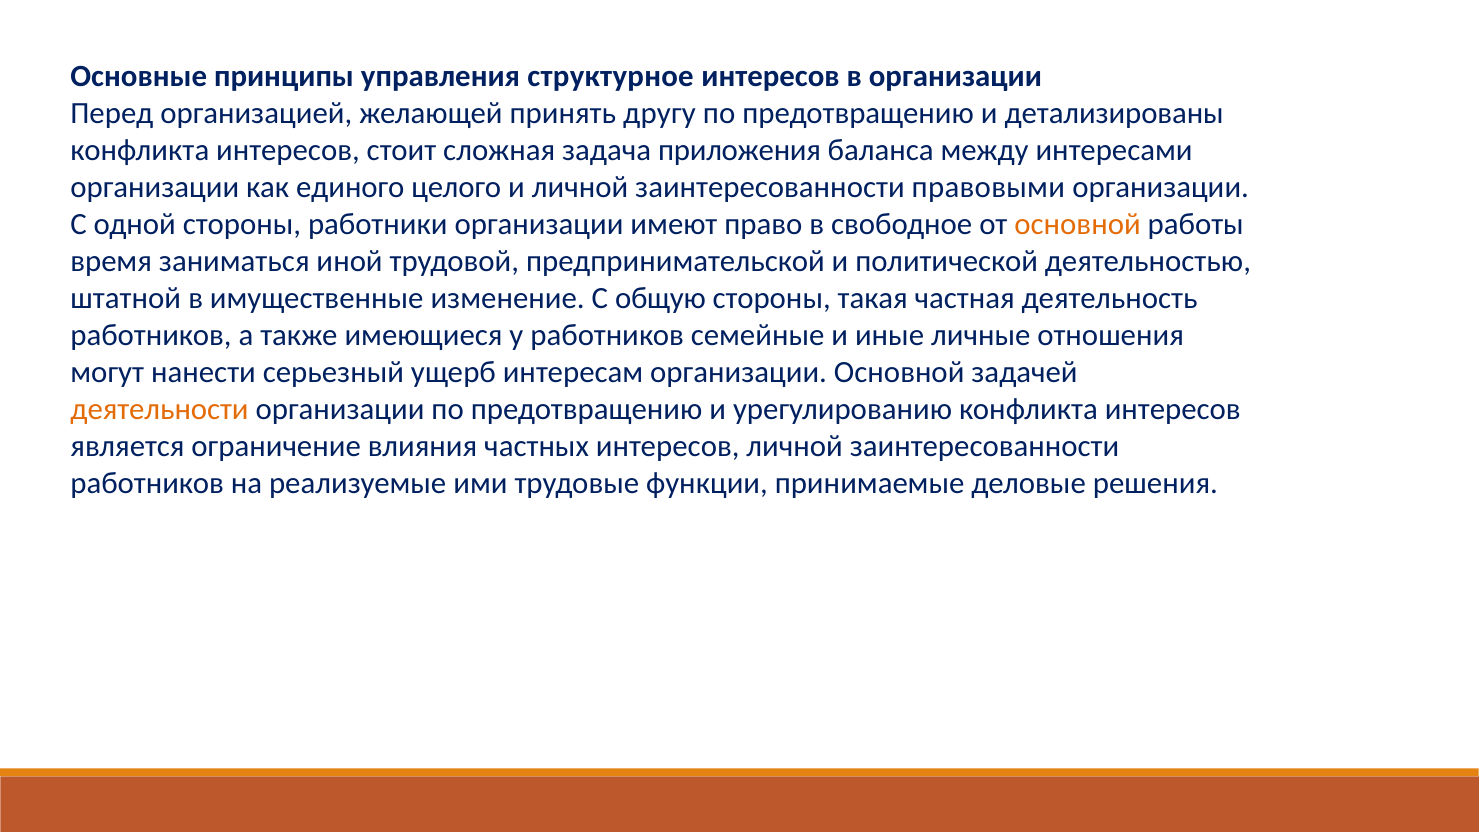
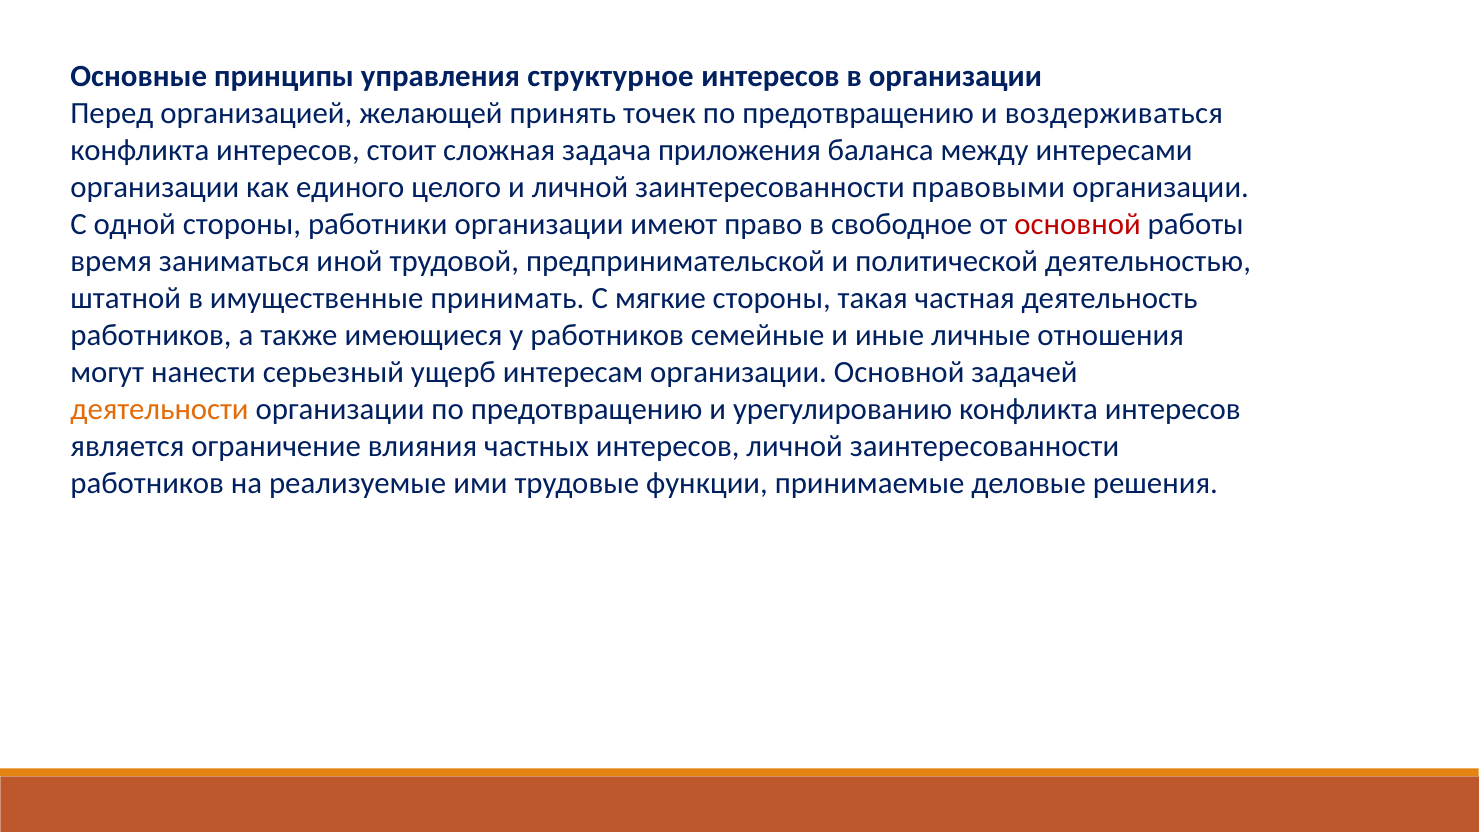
другу: другу -> точек (659, 113)
детализированы: детализированы -> воздерживаться (1114, 113)
основной colour: orange -> red (1078, 224)
изменение: изменение -> принимать (508, 298)
общую: общую -> мягкие (660, 298)
